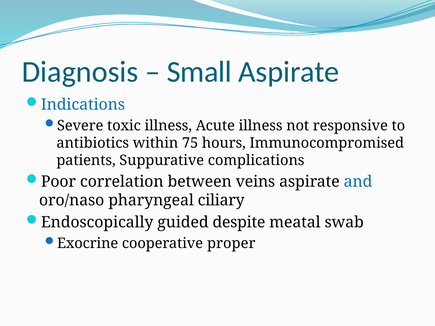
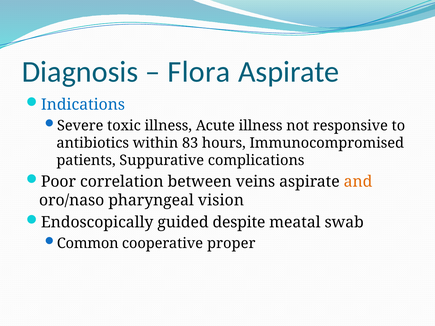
Small: Small -> Flora (199, 72)
75: 75 -> 83 (190, 143)
and colour: blue -> orange (358, 182)
ciliary: ciliary -> vision (221, 201)
Exocrine: Exocrine -> Common (88, 244)
